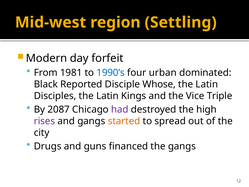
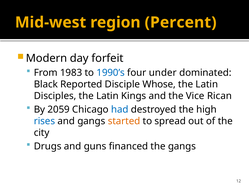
Settling: Settling -> Percent (181, 22)
1981: 1981 -> 1983 (71, 73)
urban: urban -> under (163, 73)
Triple: Triple -> Rican (219, 96)
2087: 2087 -> 2059 (59, 109)
had colour: purple -> blue (120, 109)
rises colour: purple -> blue (44, 121)
